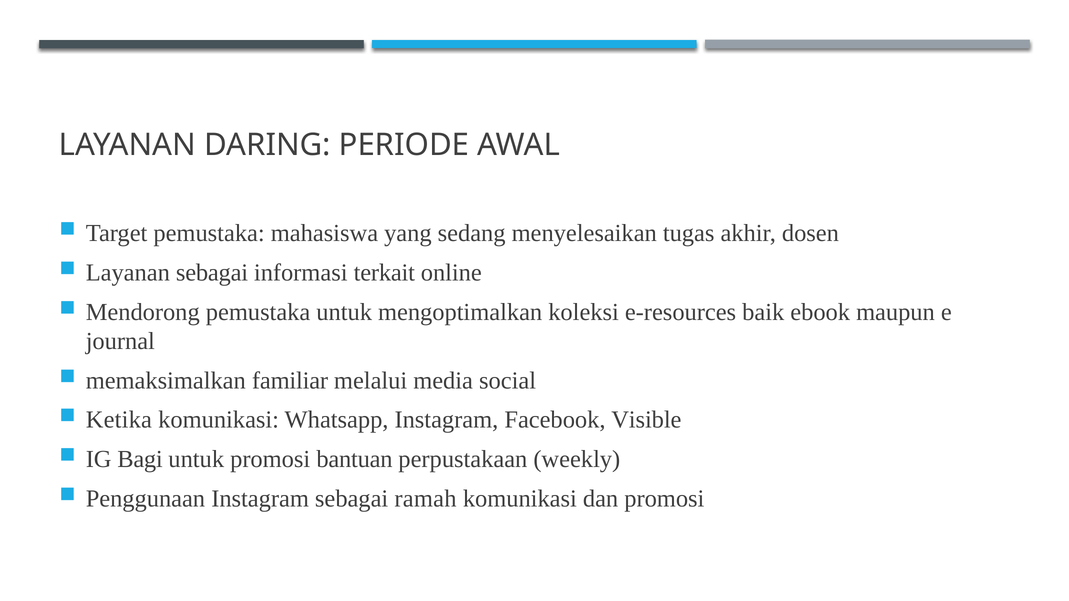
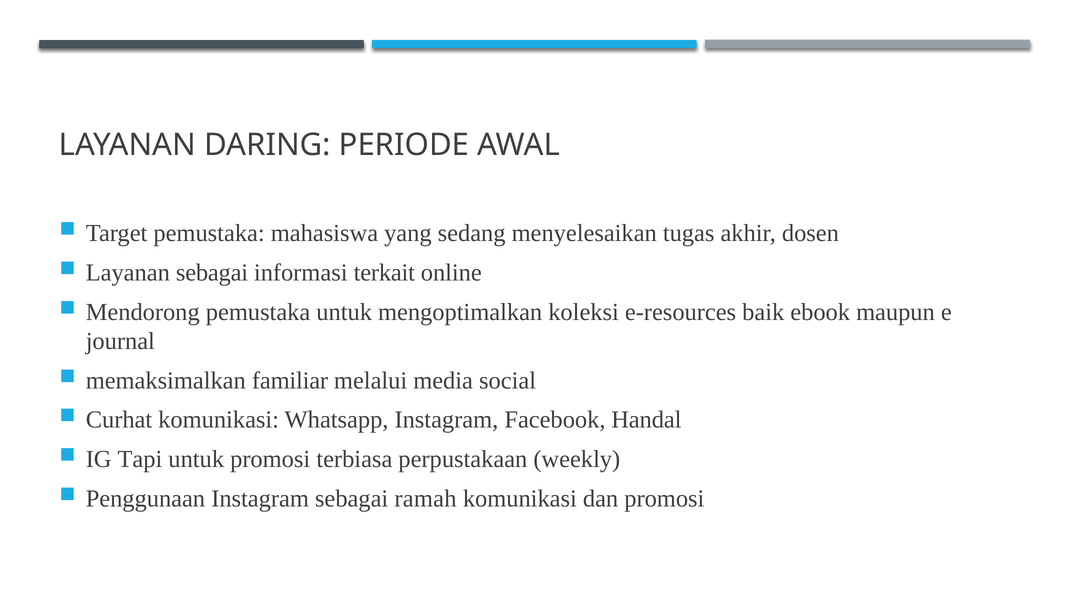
Ketika: Ketika -> Curhat (119, 420)
Visible: Visible -> Handal (646, 420)
Bagi: Bagi -> Tapi (140, 460)
bantuan: bantuan -> terbiasa (354, 460)
